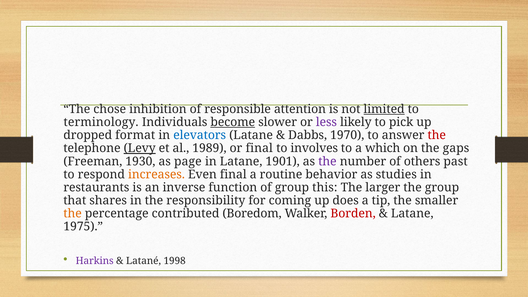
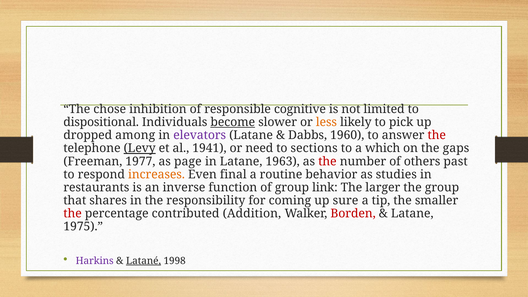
attention: attention -> cognitive (300, 109)
limited underline: present -> none (384, 109)
terminology: terminology -> dispositional (101, 122)
less colour: purple -> orange (326, 122)
format: format -> among (135, 135)
elevators colour: blue -> purple (200, 135)
1970: 1970 -> 1960 (347, 135)
1989: 1989 -> 1941 (209, 148)
or final: final -> need (259, 148)
involves: involves -> sections (314, 148)
1930: 1930 -> 1977 (140, 161)
1901: 1901 -> 1963 (283, 161)
the colour: purple -> red (327, 161)
this: this -> link (325, 187)
does: does -> sure (346, 201)
the colour: orange -> red (73, 214)
Boredom: Boredom -> Addition (252, 214)
Latané underline: none -> present (144, 261)
